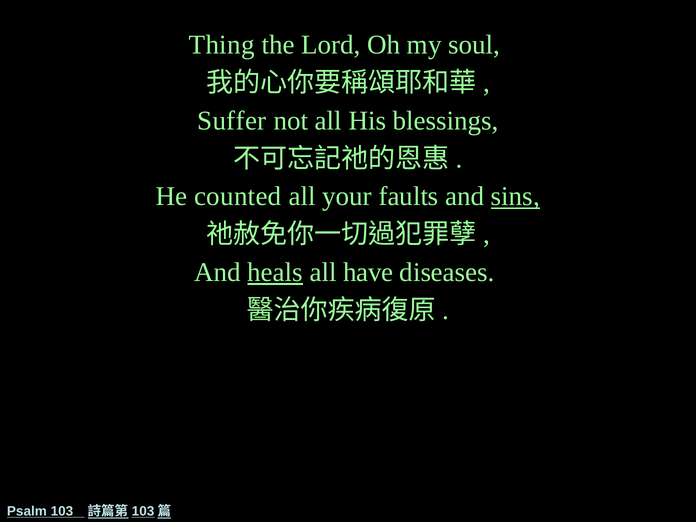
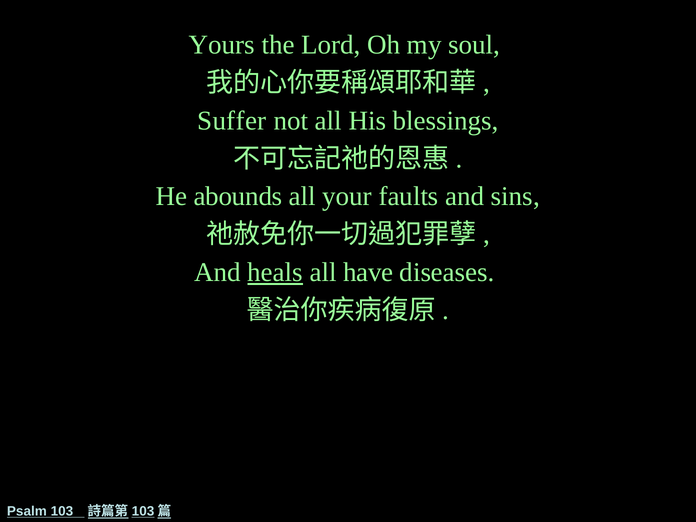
Thing: Thing -> Yours (222, 45)
counted: counted -> abounds (238, 197)
sins underline: present -> none (515, 197)
